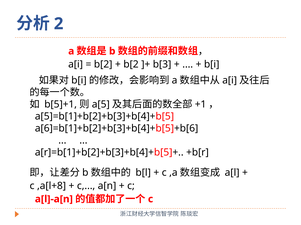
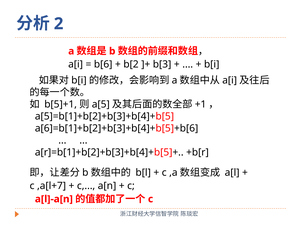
b[2: b[2 -> b[6 (103, 65)
,a[l+8: ,a[l+8 -> ,a[l+7 (52, 186)
